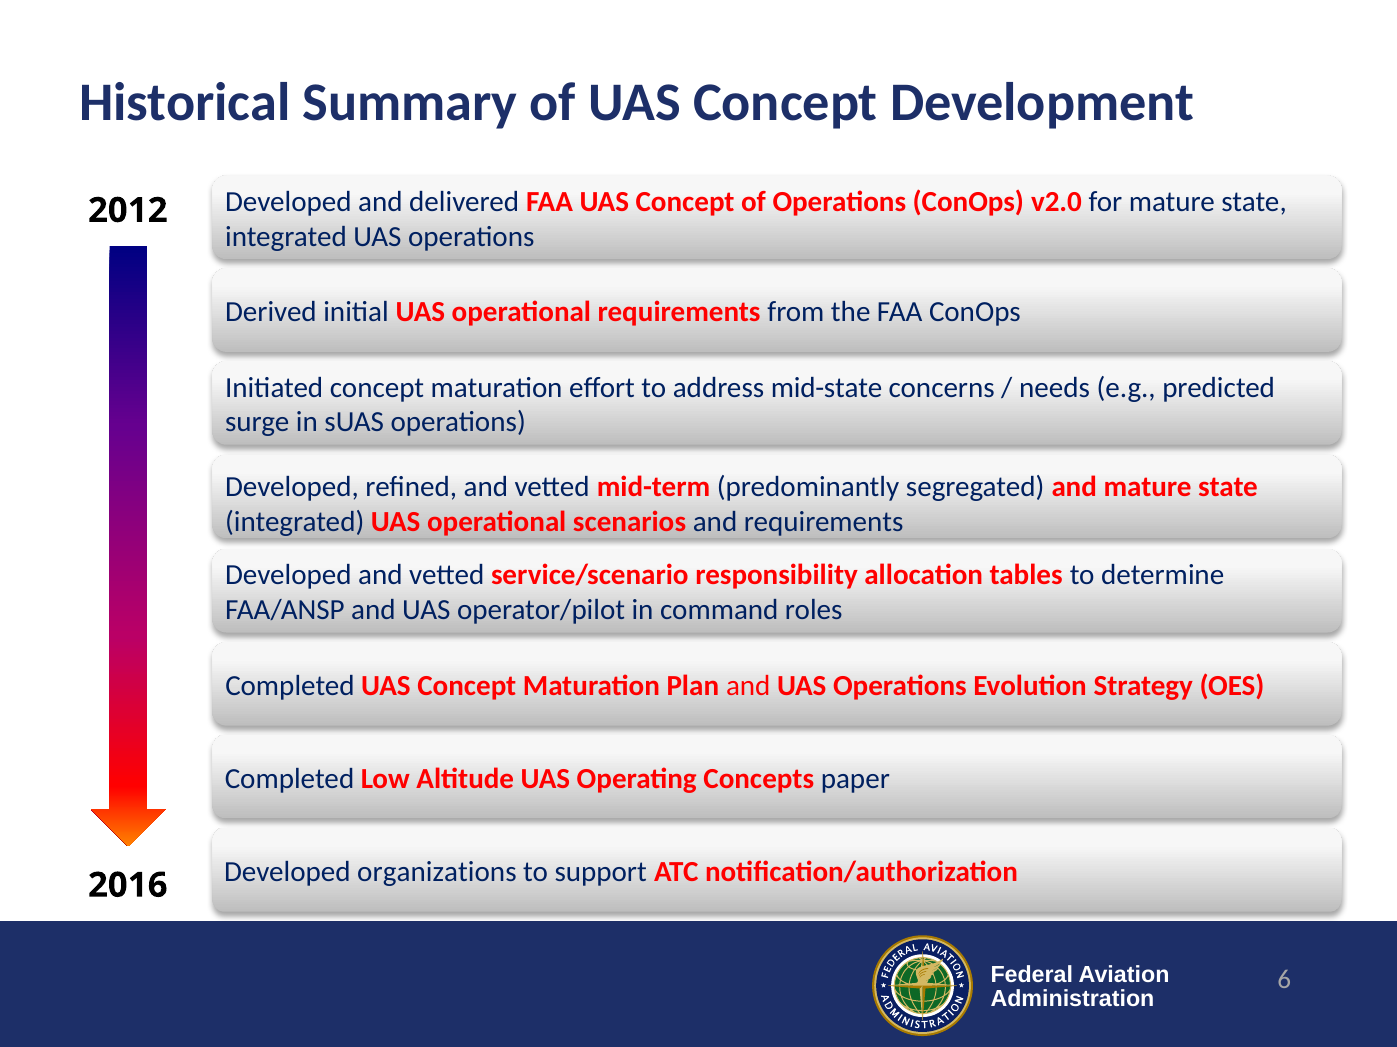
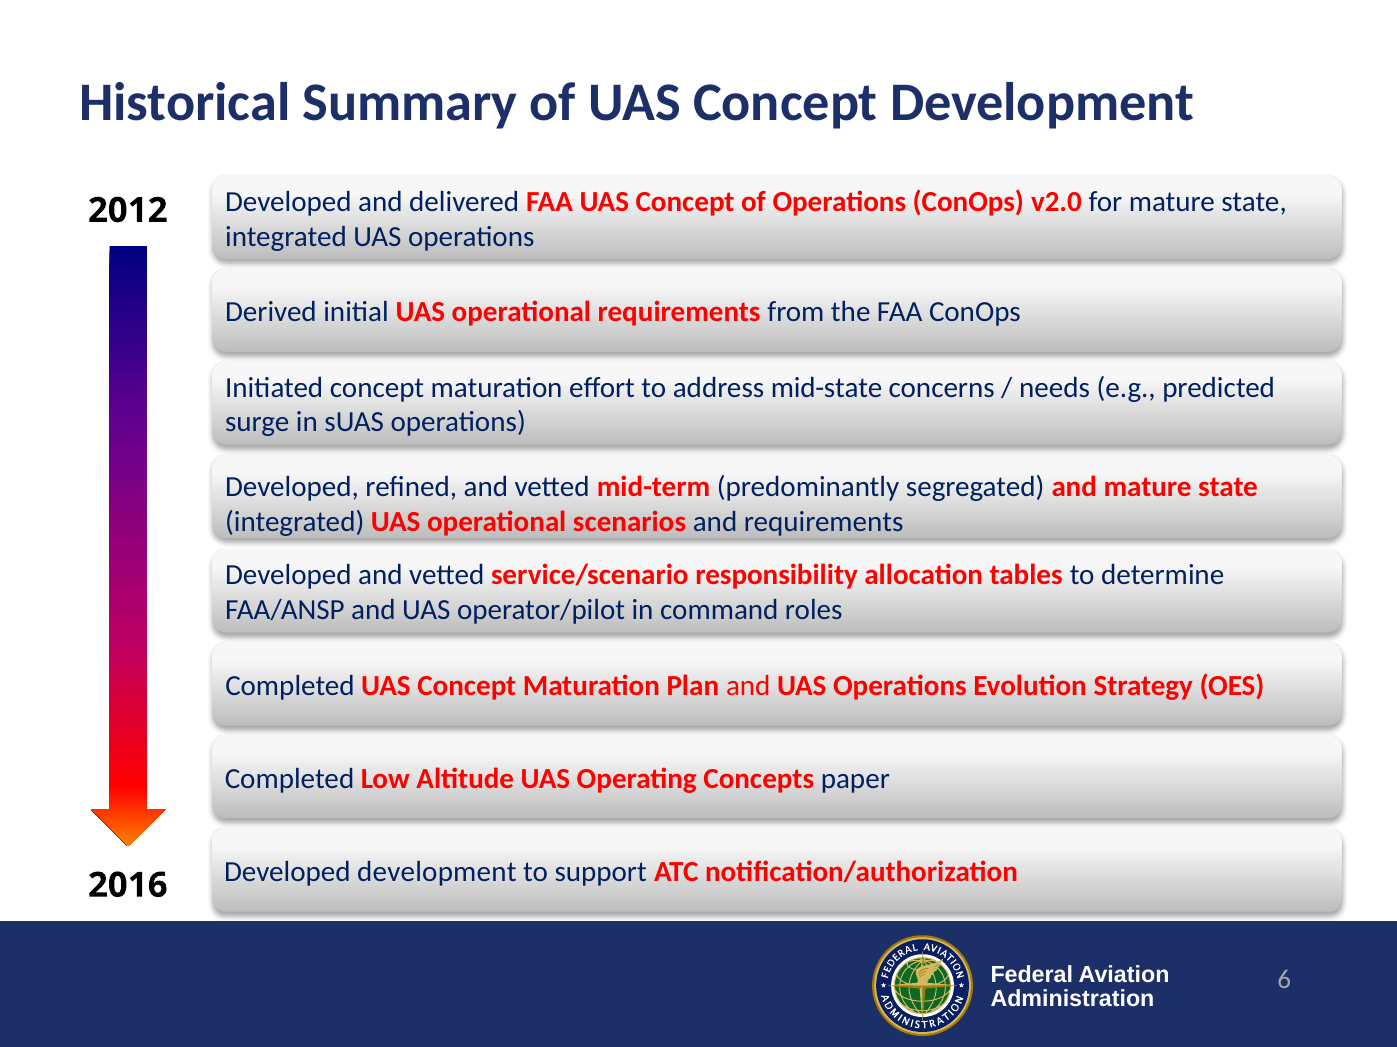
Developed organizations: organizations -> development (437, 872)
